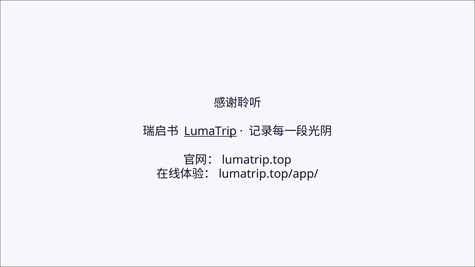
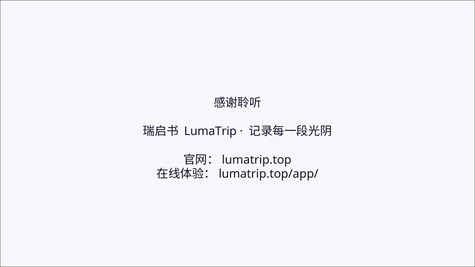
LumaTrip underline: present -> none (210, 131)
